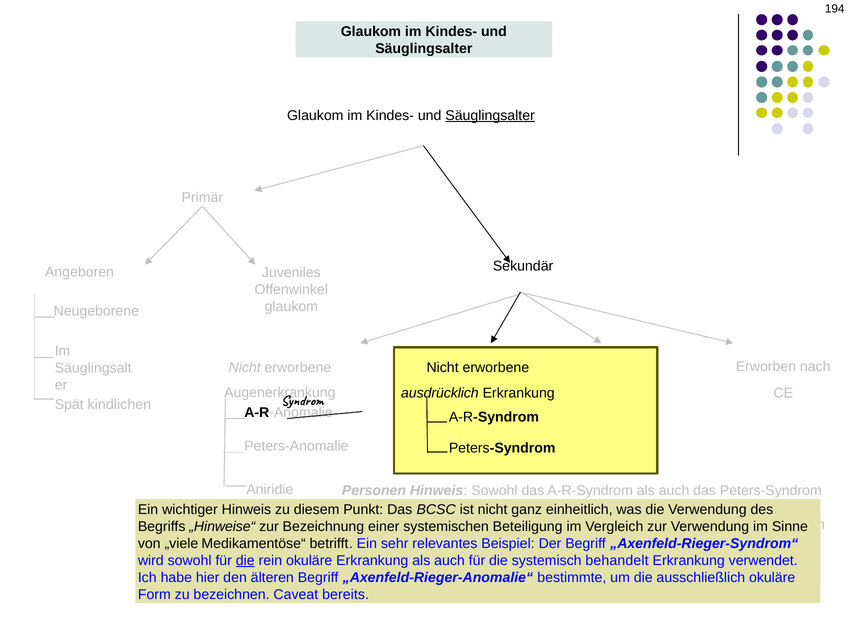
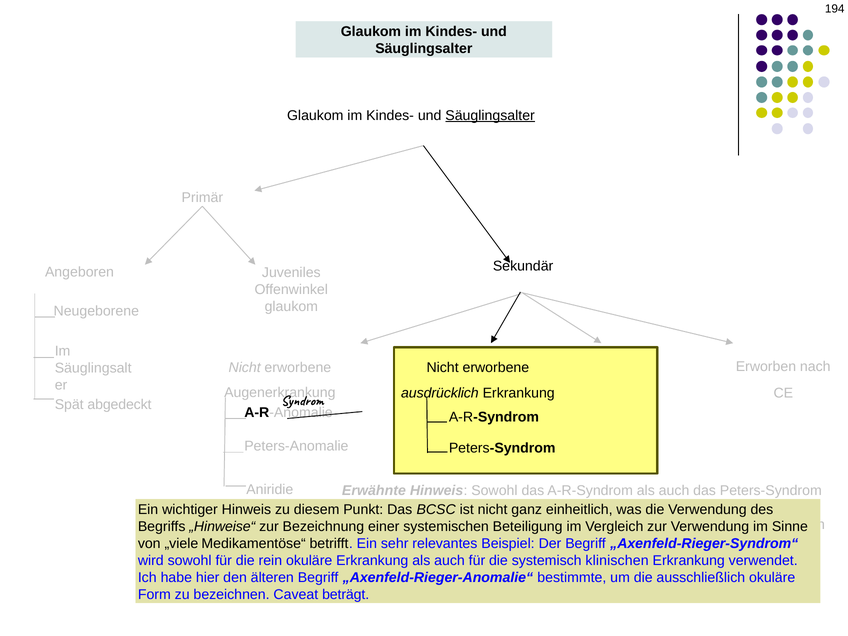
kindlichen: kindlichen -> abgedeckt (119, 405)
Personen: Personen -> Erwähnte (374, 491)
die underline: present -> none (245, 561)
behandelt: behandelt -> klinischen (617, 561)
bereits: bereits -> beträgt (346, 594)
